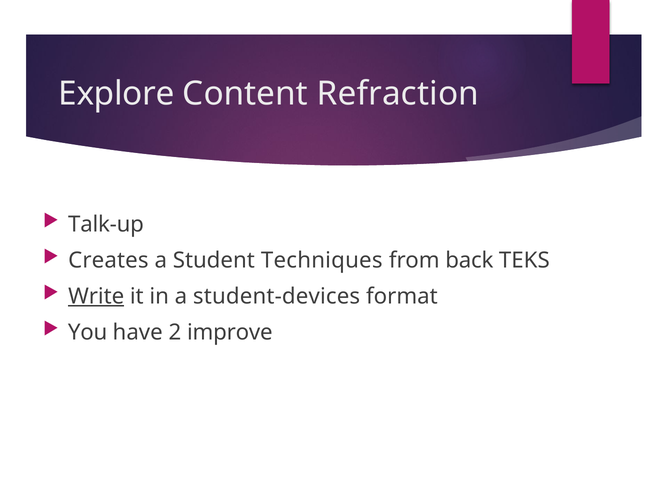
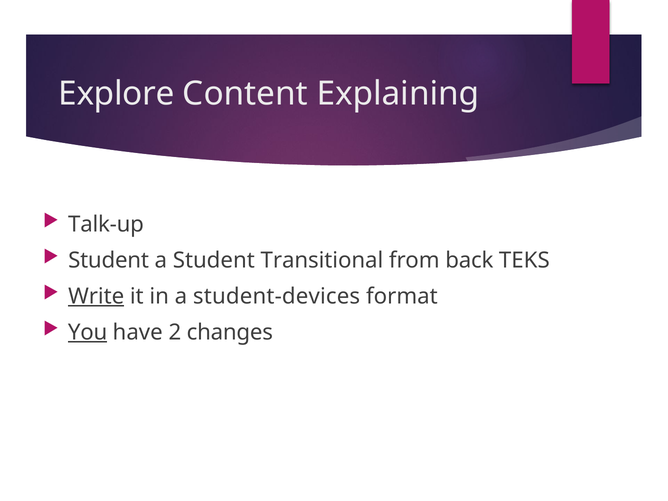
Refraction: Refraction -> Explaining (398, 94)
Creates: Creates -> Student (109, 260)
Techniques: Techniques -> Transitional (322, 260)
You underline: none -> present (88, 332)
improve: improve -> changes (230, 332)
